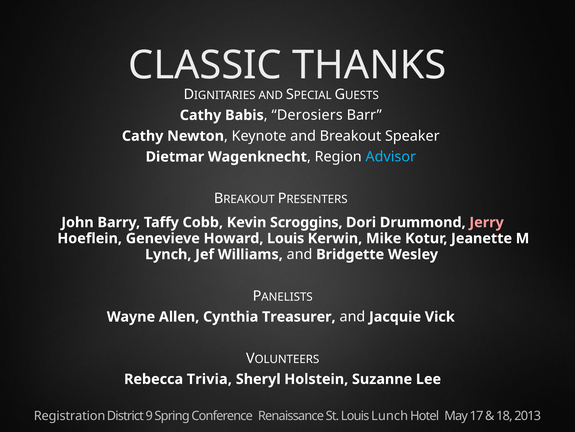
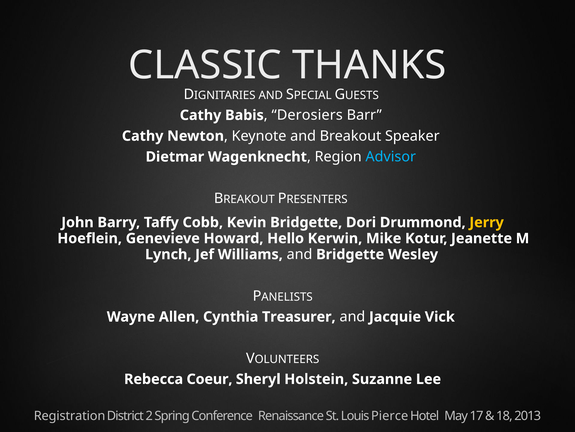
Kevin Scroggins: Scroggins -> Bridgette (306, 222)
Jerry colour: pink -> yellow (487, 222)
Howard Louis: Louis -> Hello (286, 238)
Trivia: Trivia -> Coeur (209, 379)
9: 9 -> 2 (149, 415)
Lunch: Lunch -> Pierce (390, 415)
